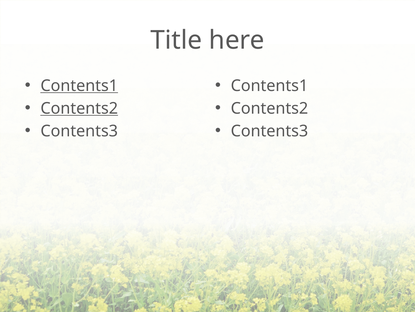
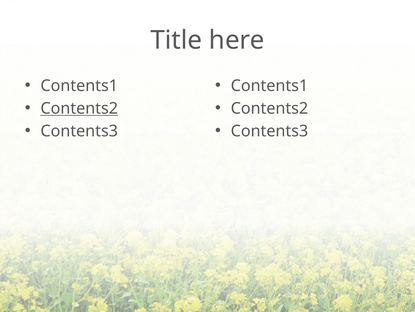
Contents1 underline: present -> none (79, 86)
